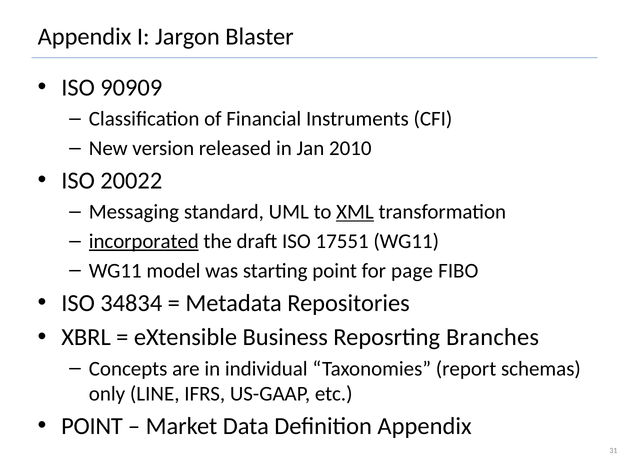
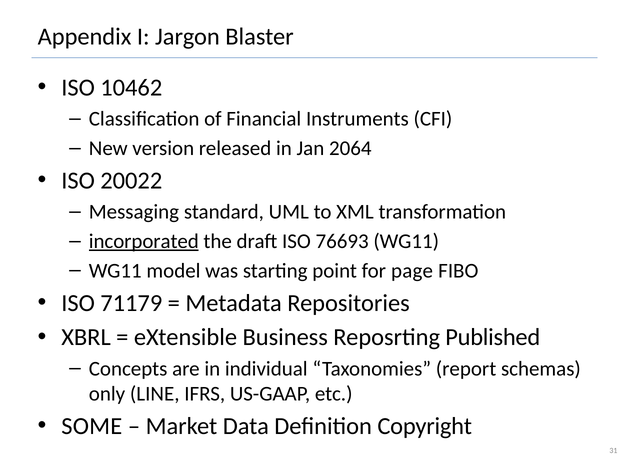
90909: 90909 -> 10462 (131, 88)
2010: 2010 -> 2064 (350, 148)
XML underline: present -> none (355, 212)
17551: 17551 -> 76693 (342, 241)
34834: 34834 -> 71179 (131, 303)
Branches: Branches -> Published (493, 337)
POINT: POINT -> SOME (92, 426)
Definition Appendix: Appendix -> Copyright (425, 426)
